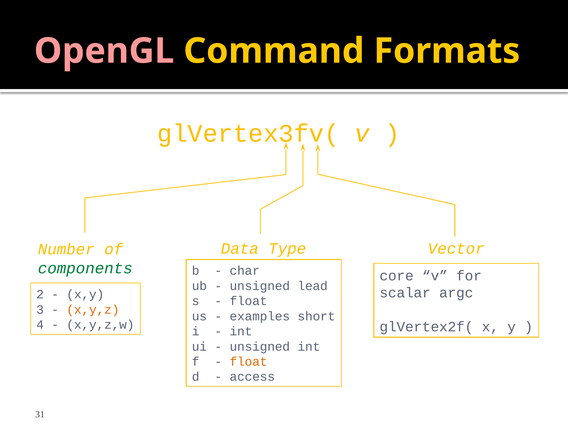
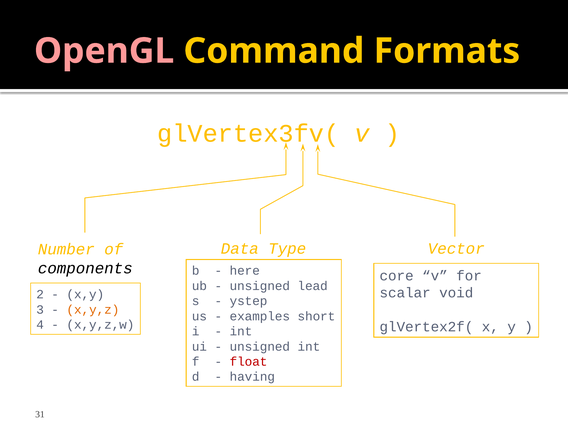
components colour: green -> black (85, 268)
char: char -> here (245, 271)
argc: argc -> void (456, 293)
float: float -> ystep (249, 301)
float colour: orange -> red (249, 362)
access: access -> having (252, 377)
